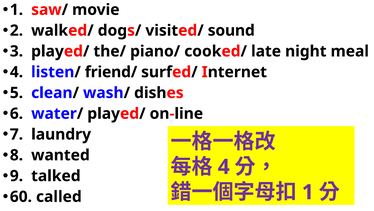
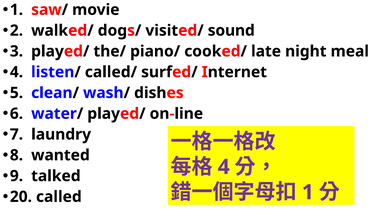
friend/: friend/ -> called/ (111, 72)
60: 60 -> 20 (21, 196)
